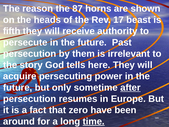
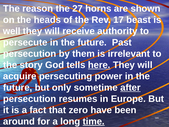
87: 87 -> 27 (78, 9)
fifth: fifth -> well (12, 31)
here underline: none -> present (99, 65)
